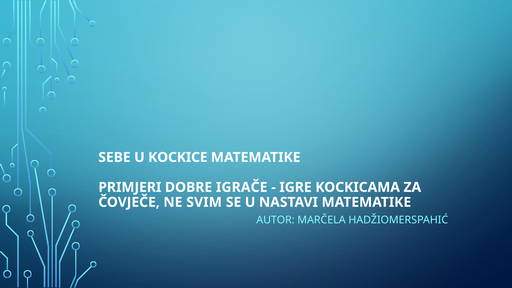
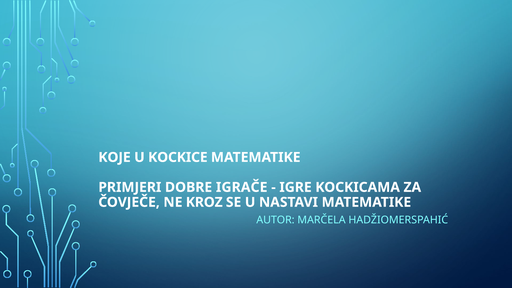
SEBE: SEBE -> KOJE (114, 157)
SVIM: SVIM -> KROZ (204, 202)
